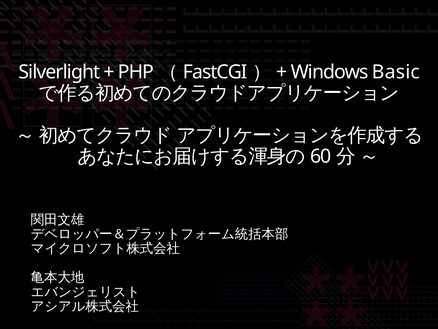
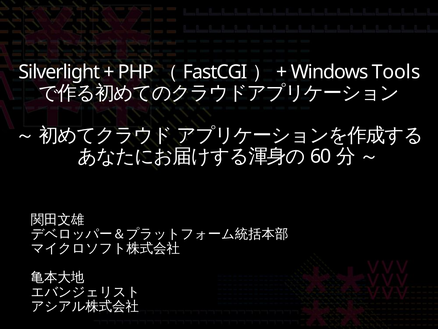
Basic: Basic -> Tools (396, 72)
